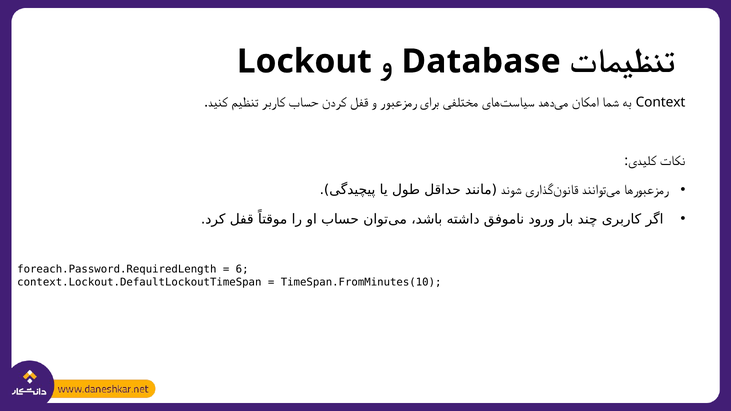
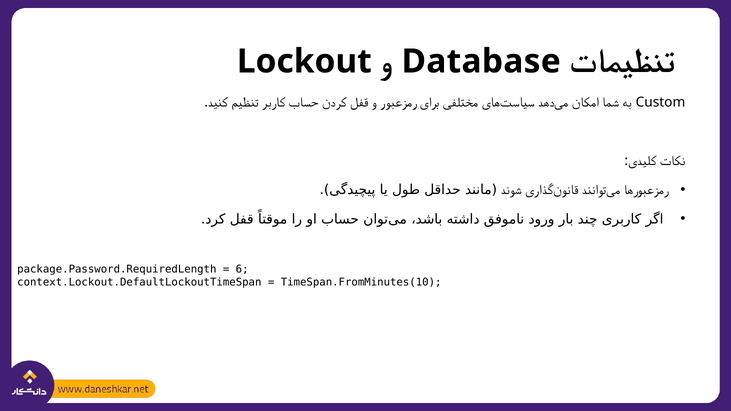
Context: Context -> Custom (661, 102)
foreach.Password.RequiredLength: foreach.Password.RequiredLength -> package.Password.RequiredLength (117, 269)
